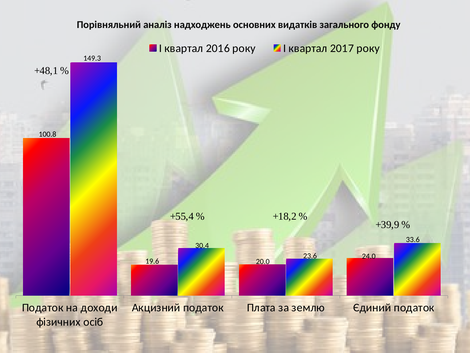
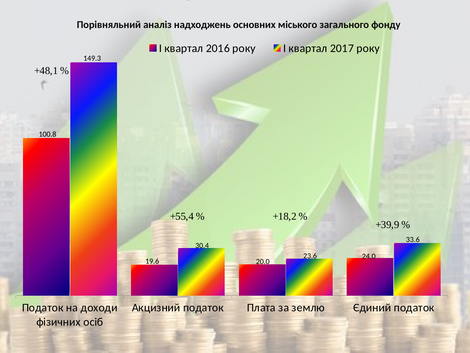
видатків: видатків -> міського (298, 25)
